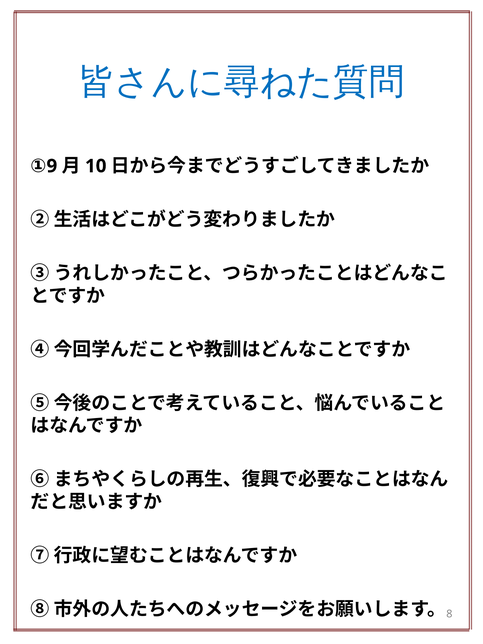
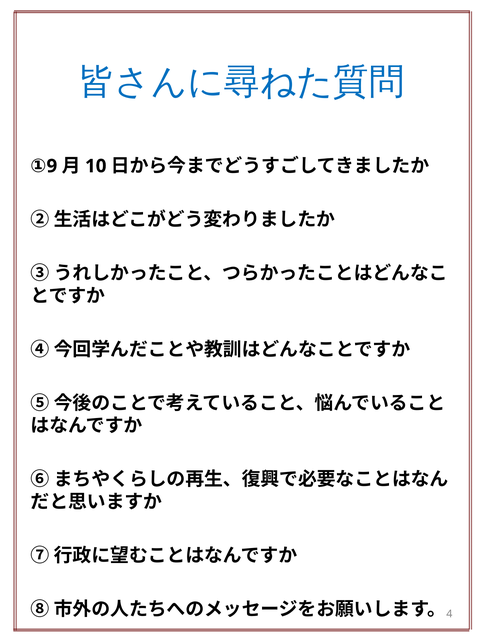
8: 8 -> 4 (449, 614)
